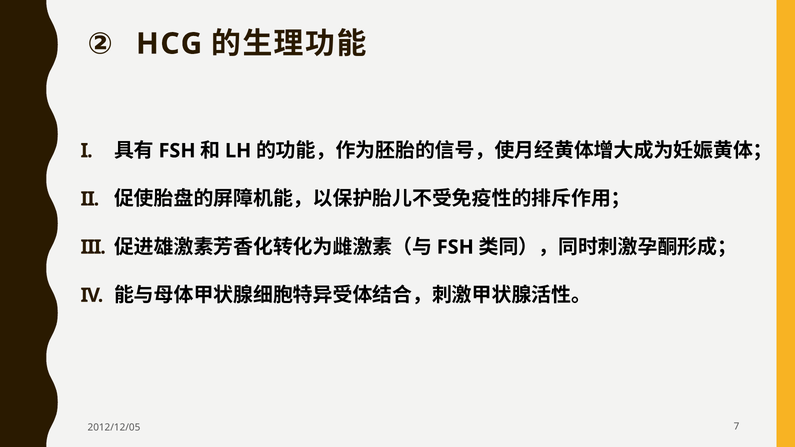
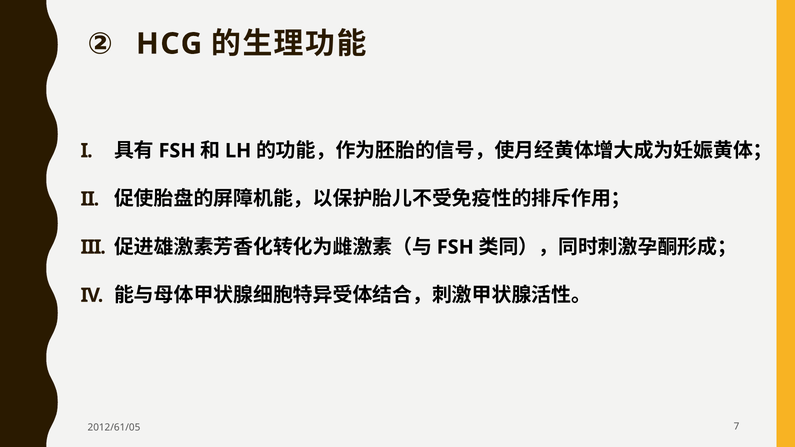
2012/12/05: 2012/12/05 -> 2012/61/05 (114, 428)
